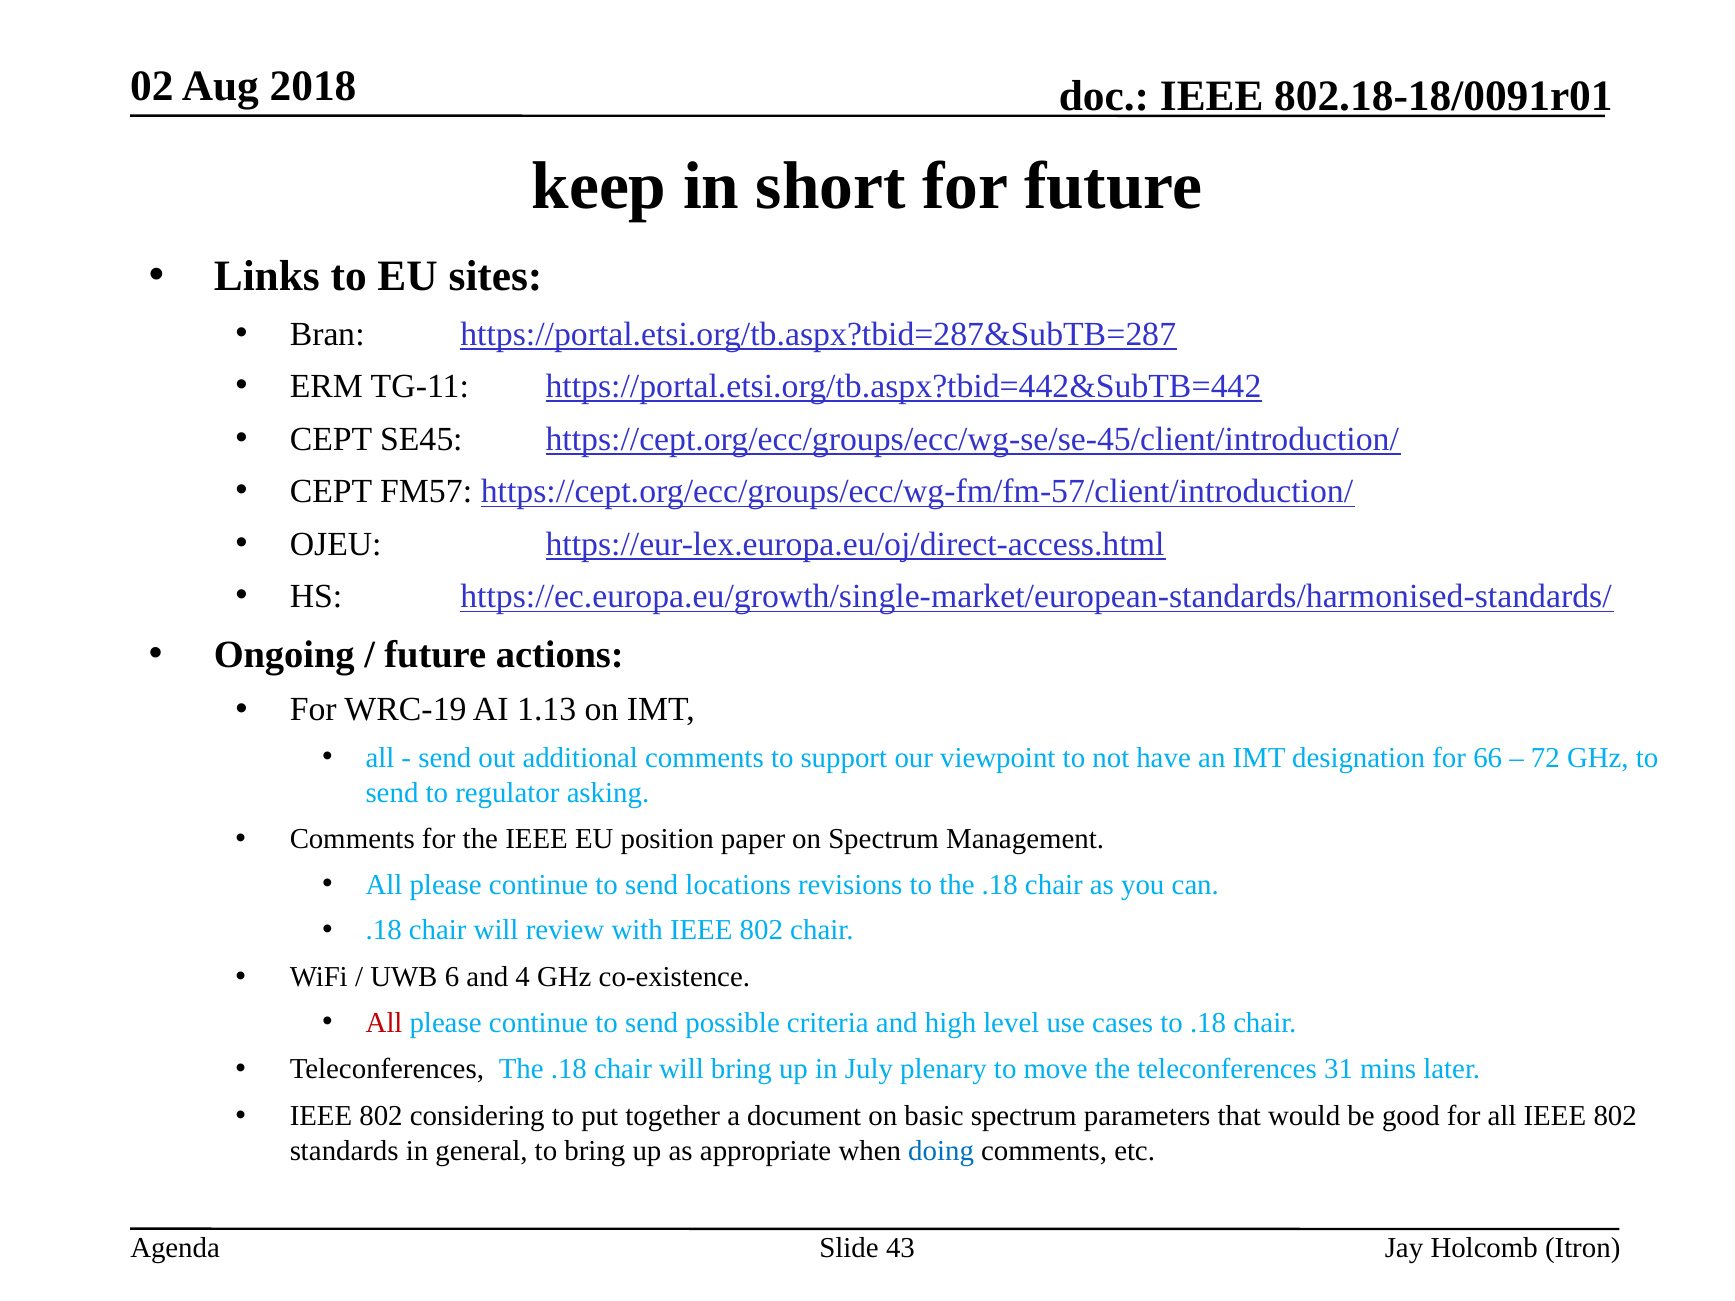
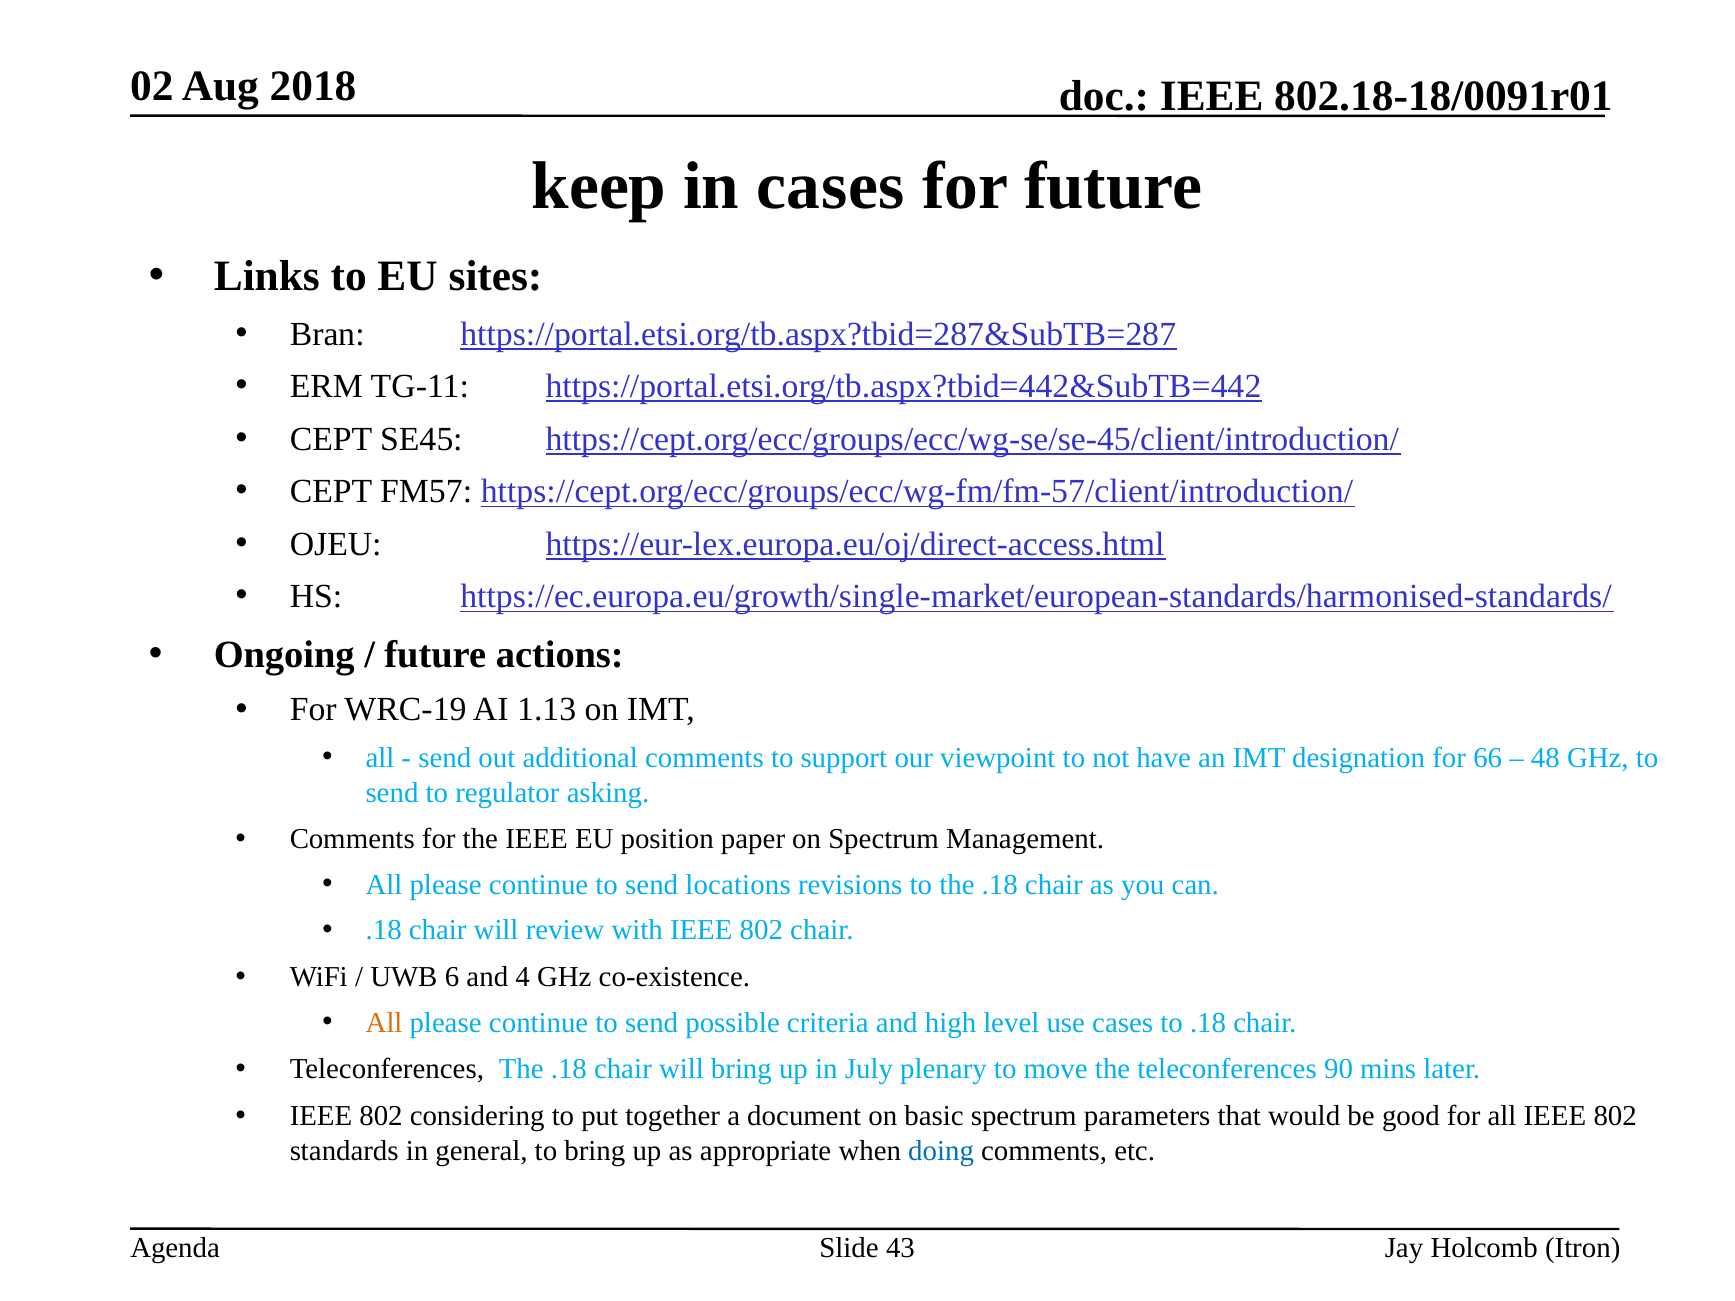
in short: short -> cases (831, 187)
72: 72 -> 48 (1545, 758)
All colour: red -> orange (384, 1023)
31: 31 -> 90 (1339, 1070)
